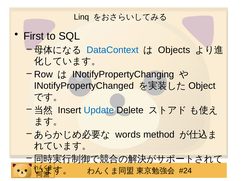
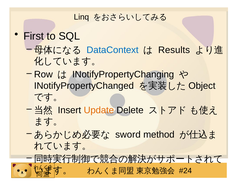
Objects: Objects -> Results (174, 50)
Update colour: blue -> orange (99, 110)
words: words -> sword (128, 134)
